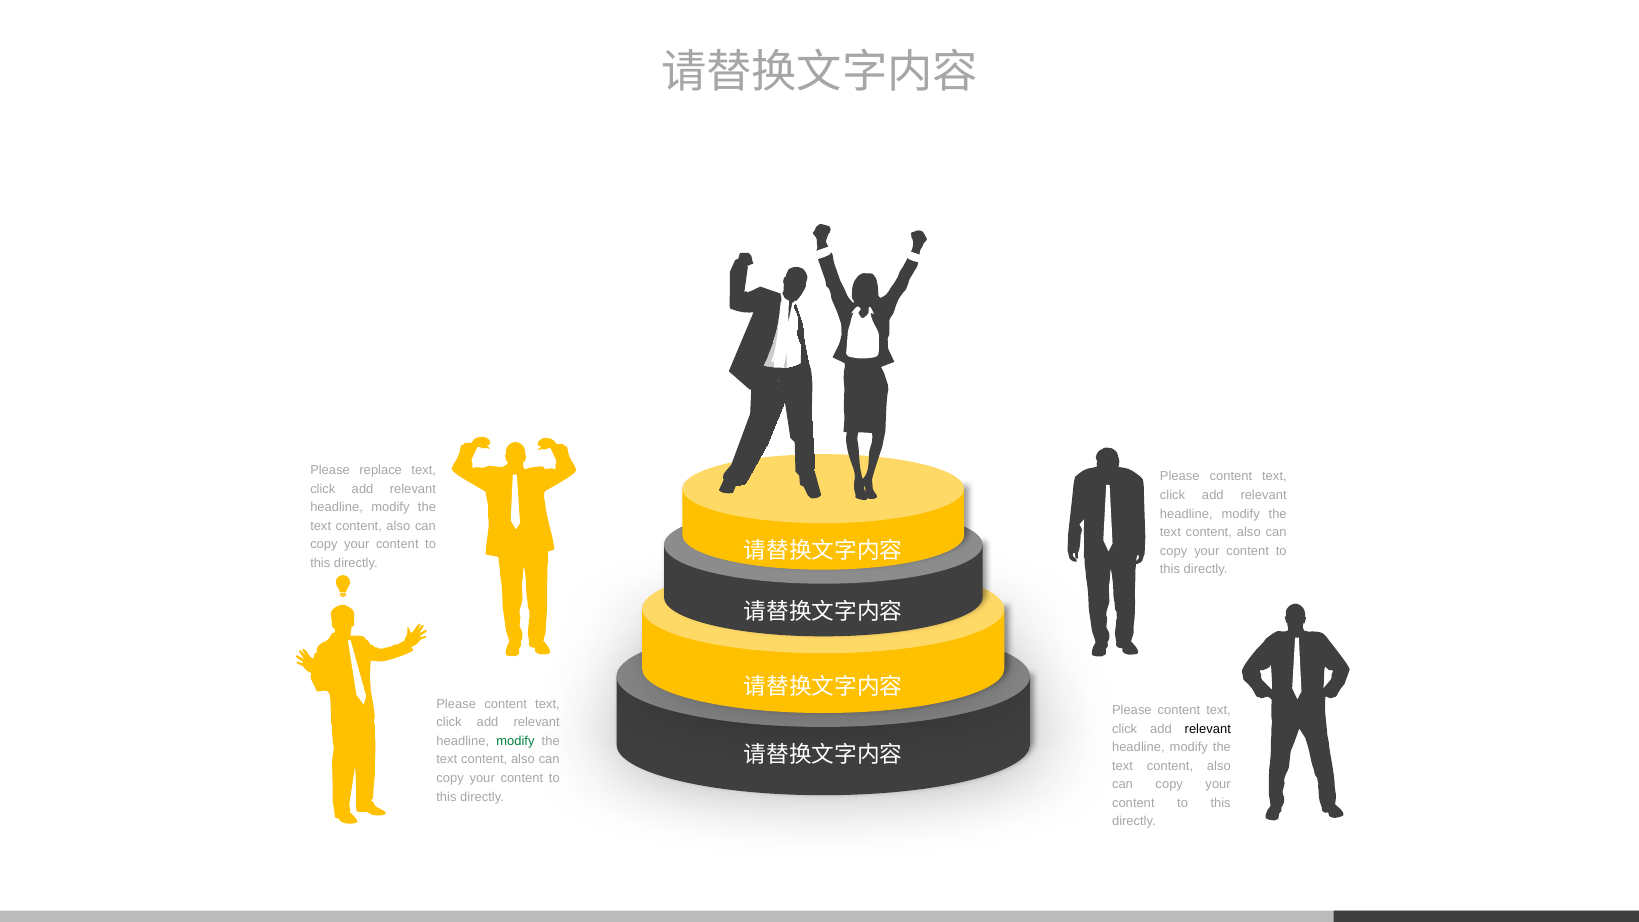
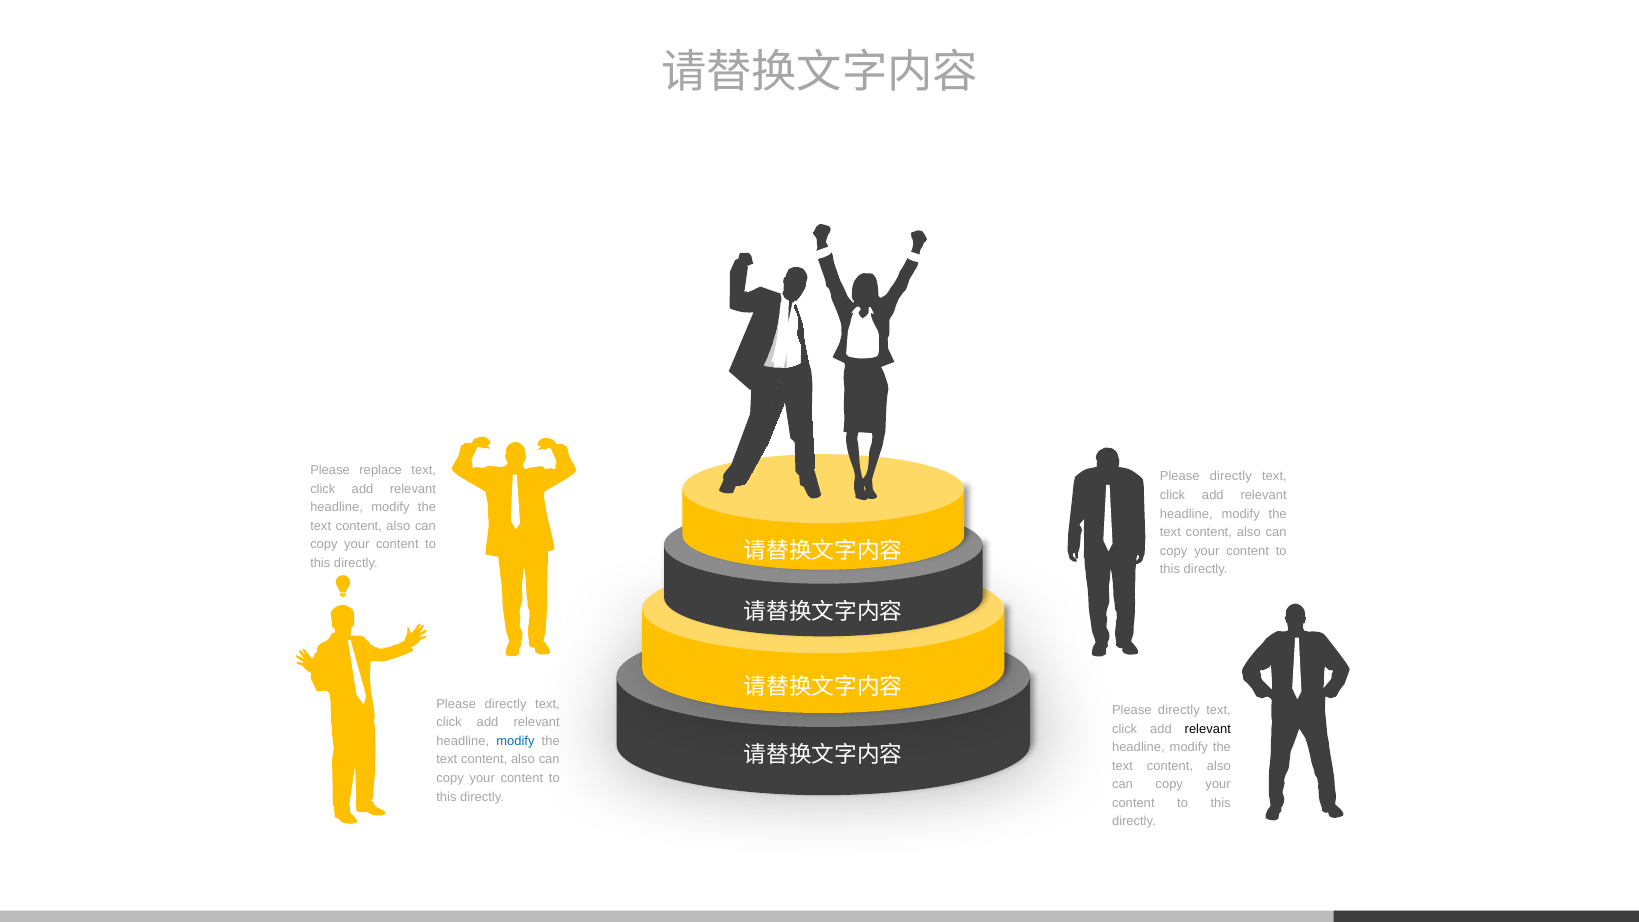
content: content -> directly (1231, 477)
content: content -> directly (506, 704)
content: content -> directly (1179, 710)
modify colour: green -> blue (515, 741)
